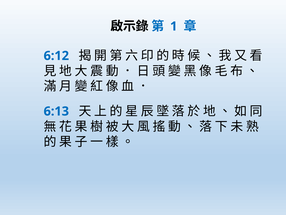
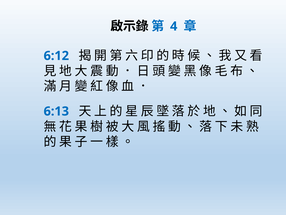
1: 1 -> 4 (174, 26)
